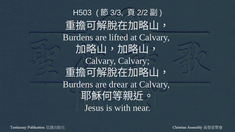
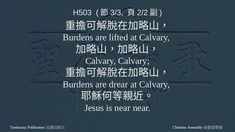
is with: with -> near (122, 108)
